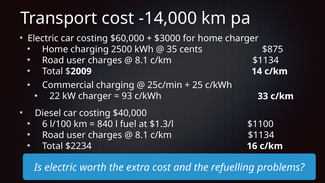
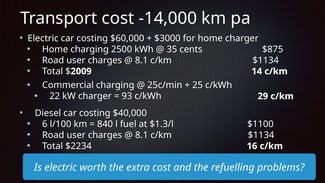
33: 33 -> 29 (263, 96)
